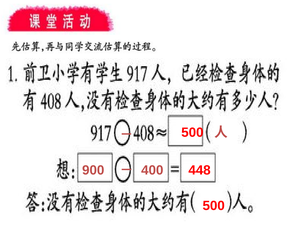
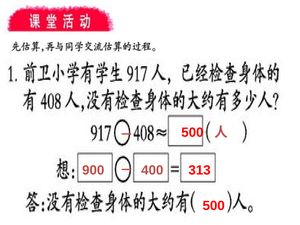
448: 448 -> 313 (200, 170)
